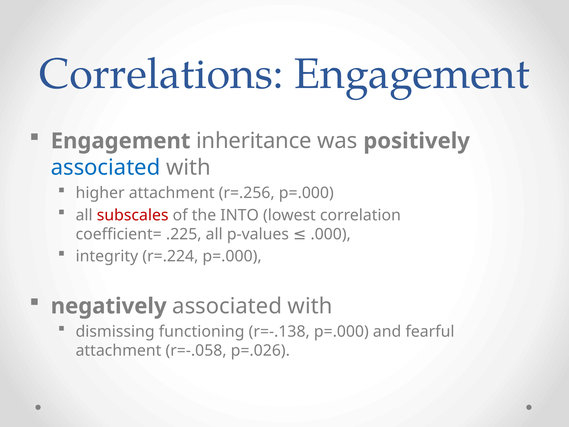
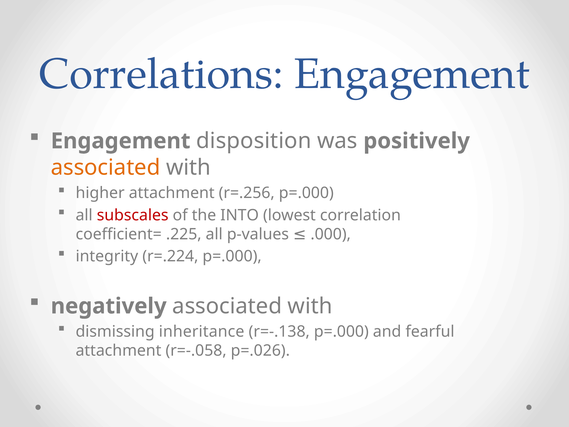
inheritance: inheritance -> disposition (254, 141)
associated colour: blue -> orange (106, 167)
functioning: functioning -> inheritance (202, 331)
